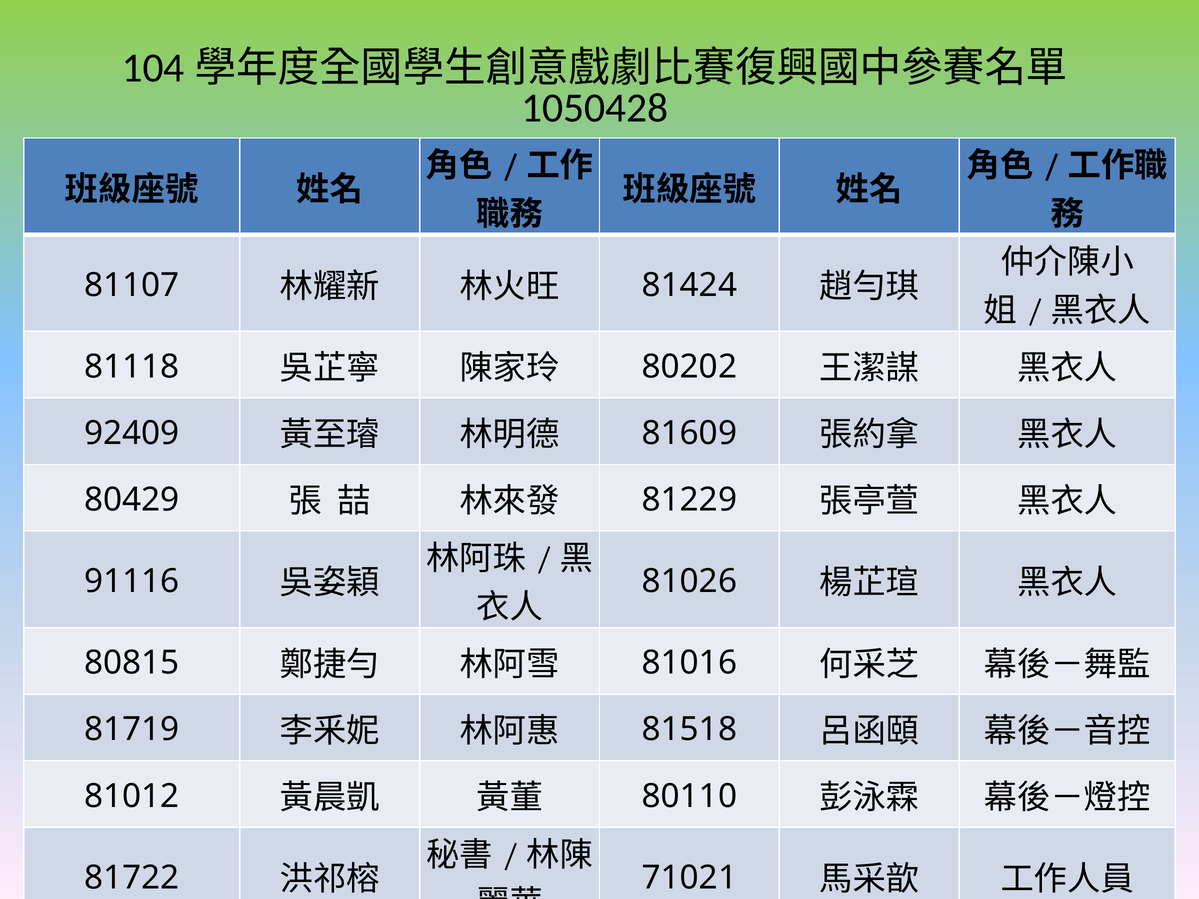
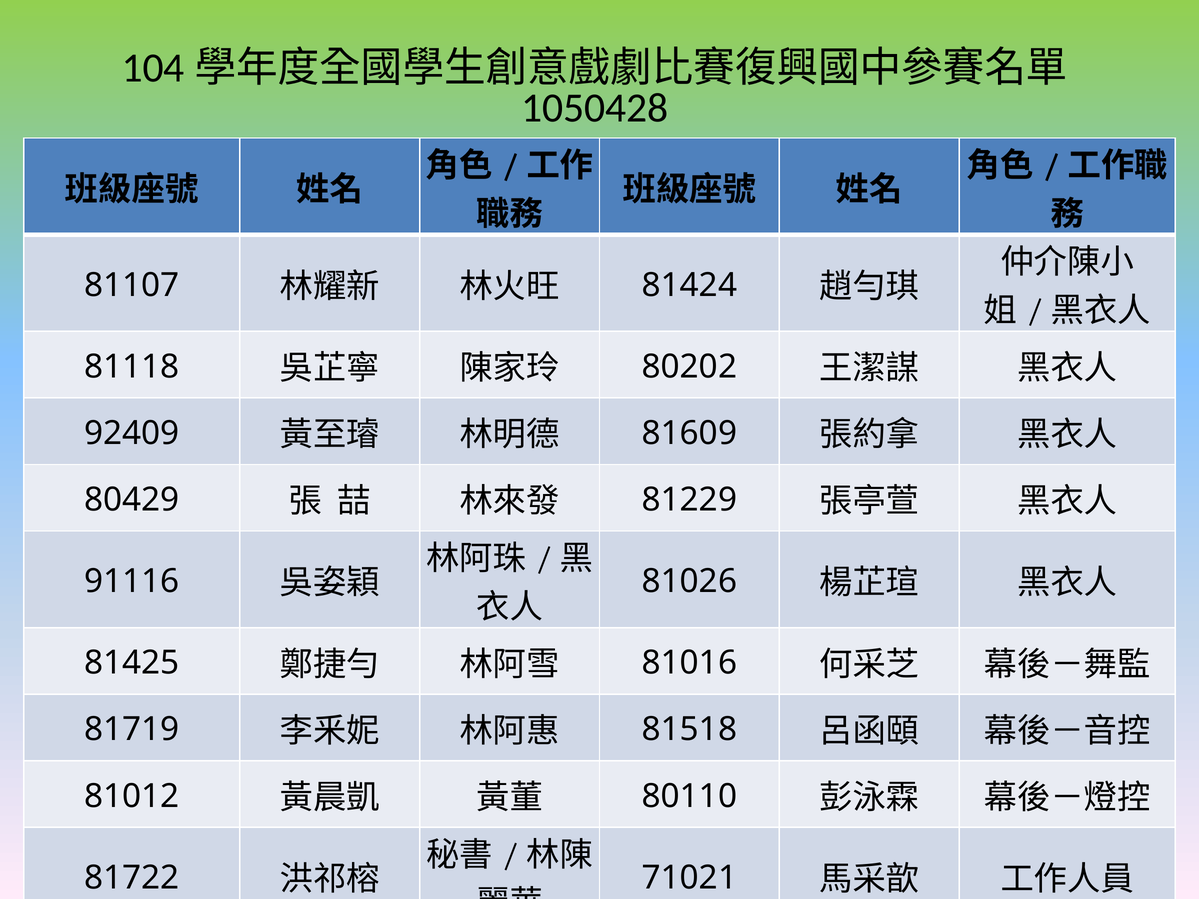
80815: 80815 -> 81425 (132, 663)
